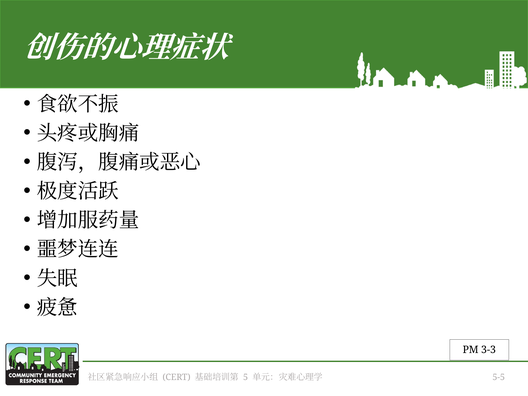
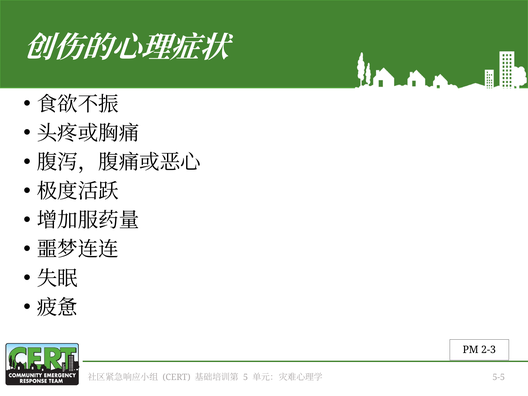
3-3: 3-3 -> 2-3 (489, 350)
